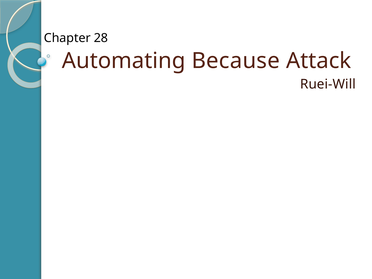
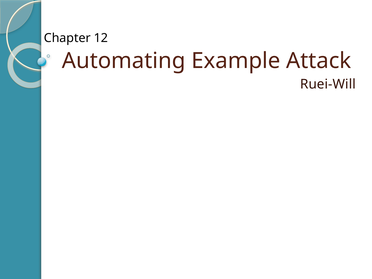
28: 28 -> 12 (101, 38)
Because: Because -> Example (236, 61)
